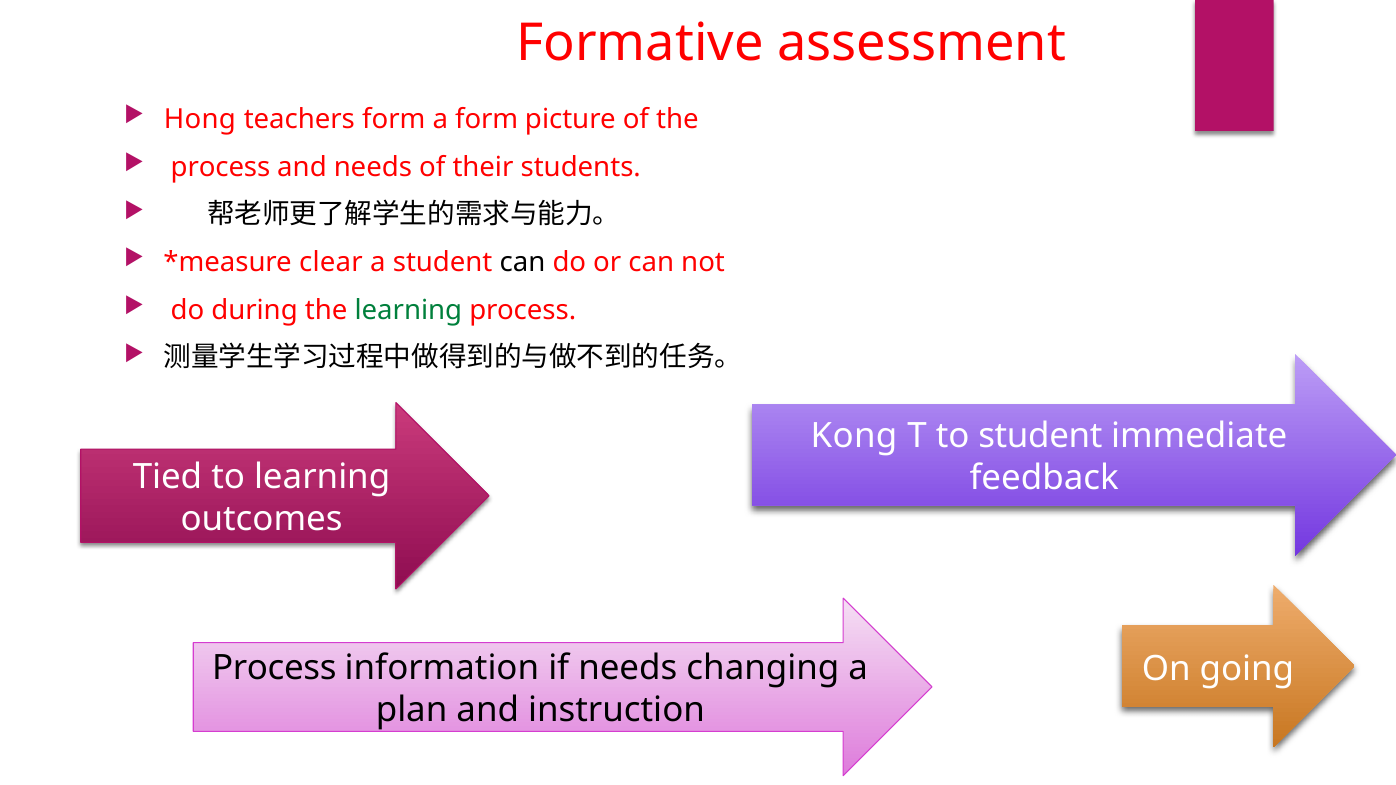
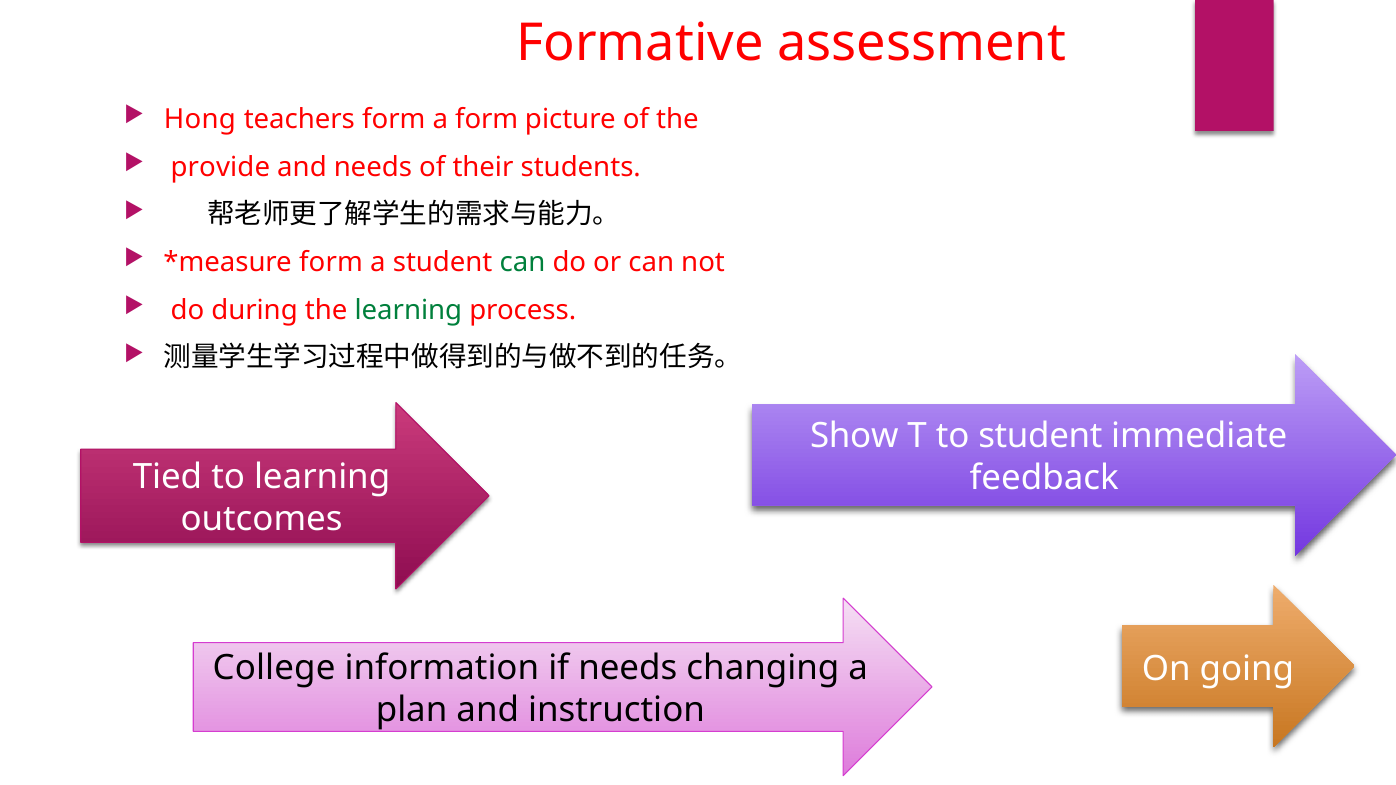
process: process -> provide (220, 167)
clear: clear -> form (331, 263)
can colour: black -> green (522, 263)
Kong: Kong -> Show (854, 436)
Process: Process -> College (274, 669)
